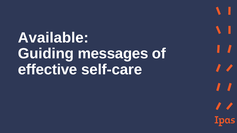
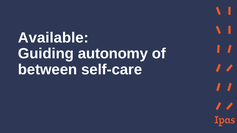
messages: messages -> autonomy (113, 54)
effective: effective -> between (48, 70)
